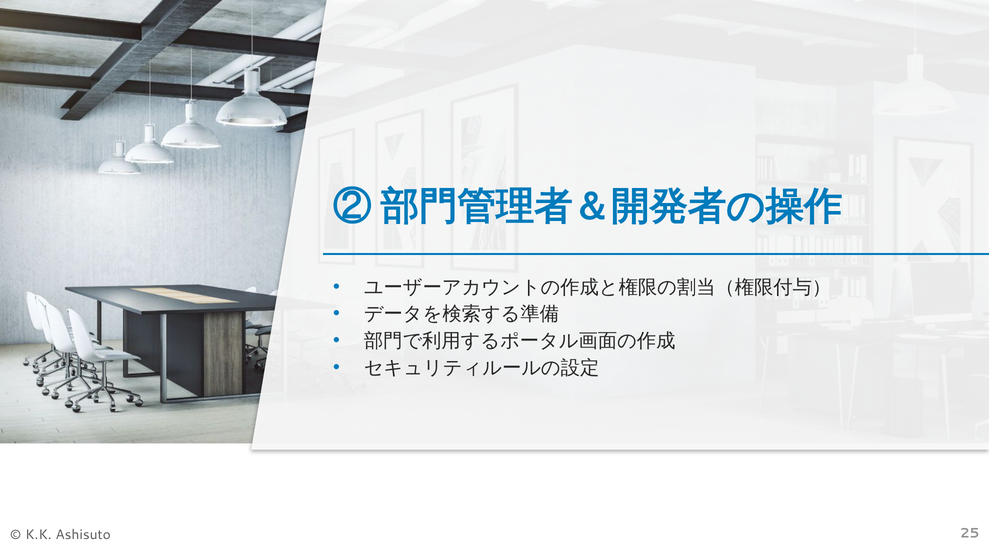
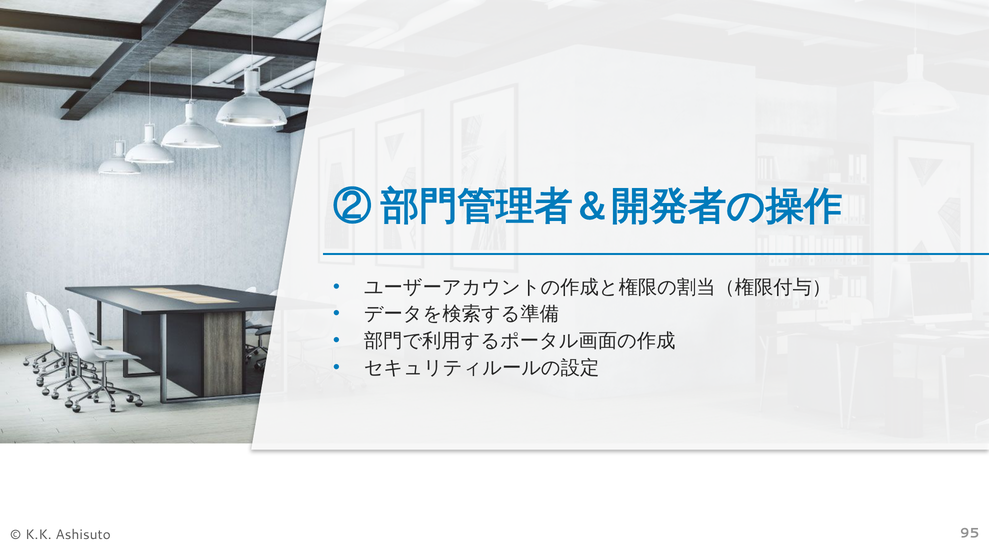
25: 25 -> 95 (970, 534)
